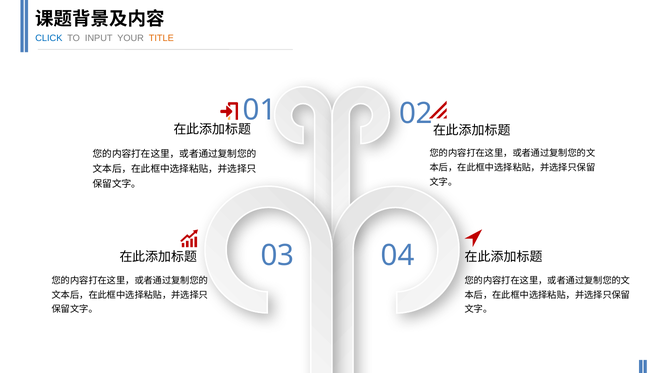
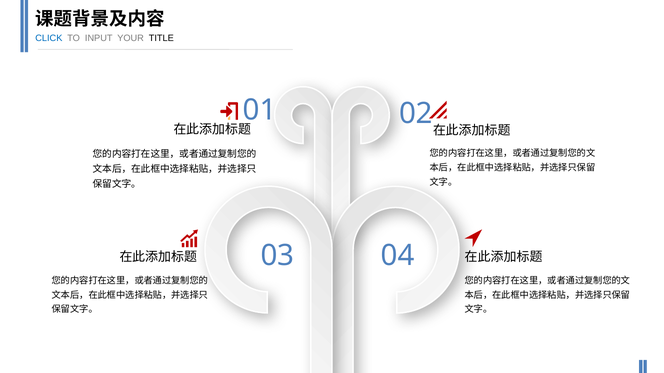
TITLE colour: orange -> black (161, 38)
